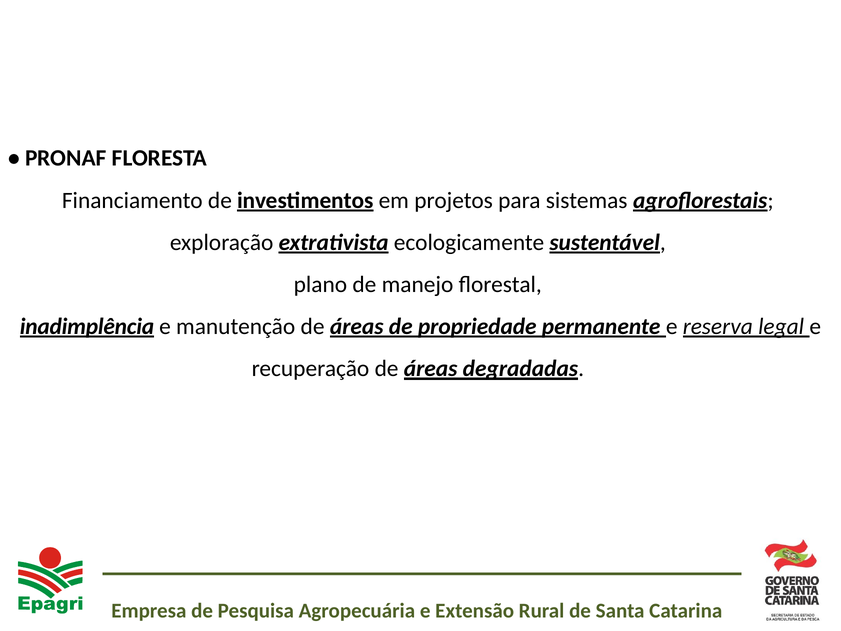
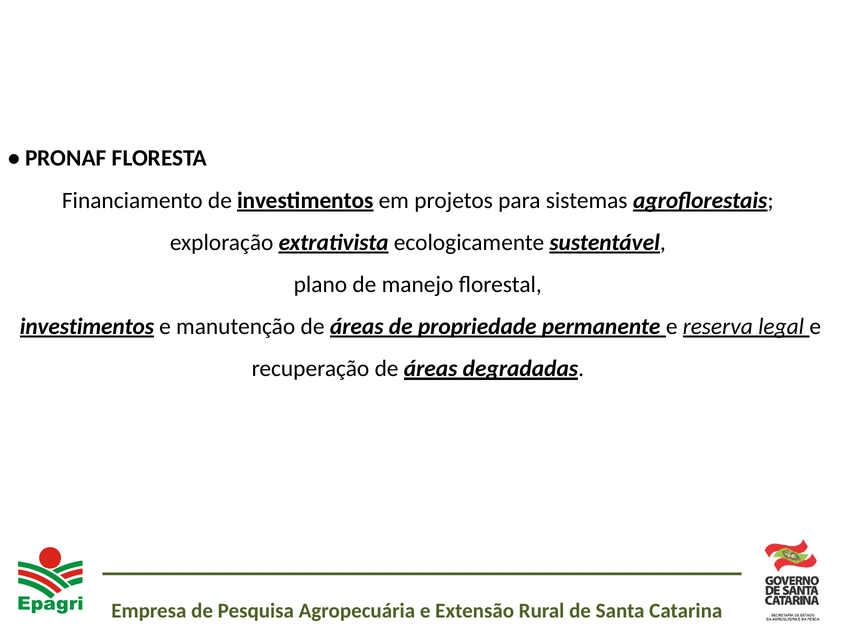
inadimplência: inadimplência -> investimentos (87, 326)
